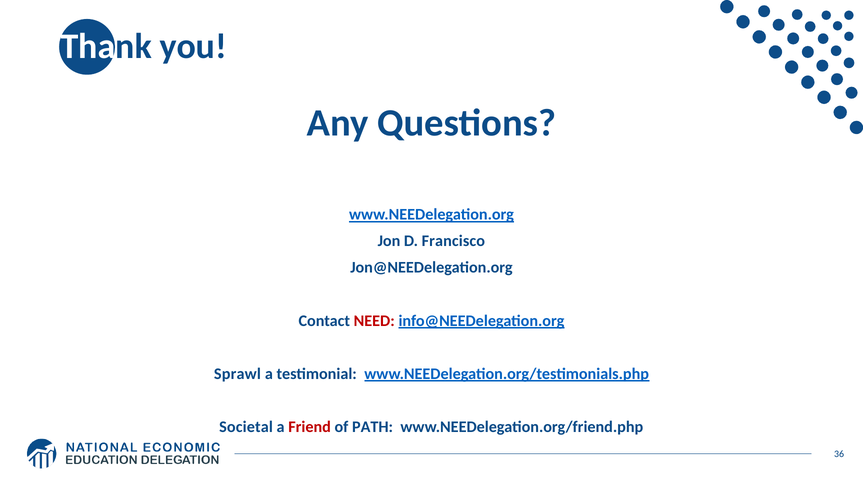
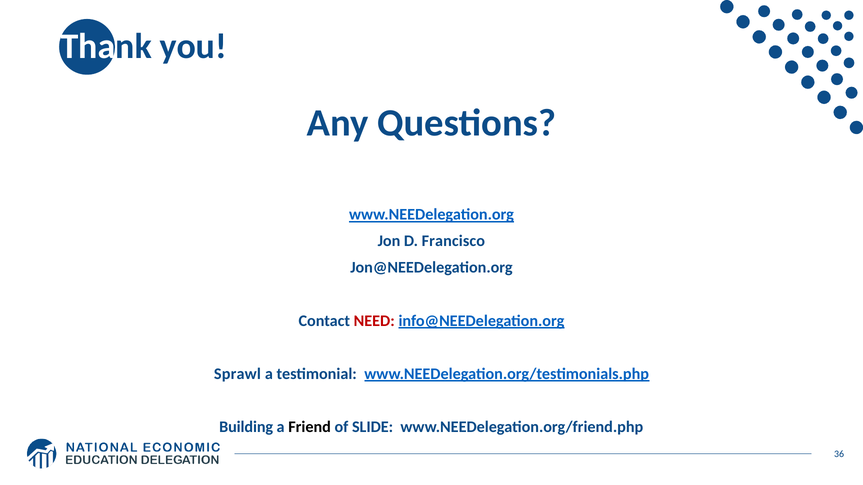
Societal: Societal -> Building (246, 427)
Friend colour: red -> black (310, 427)
PATH: PATH -> SLIDE (373, 427)
